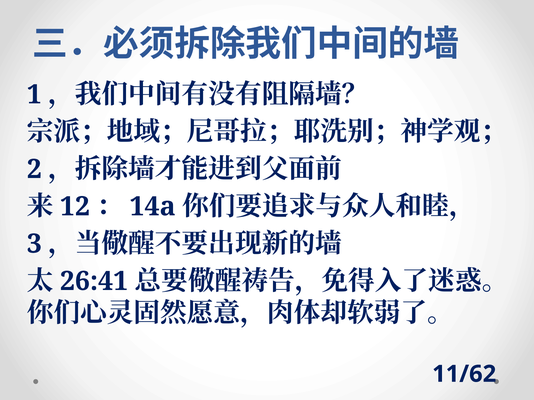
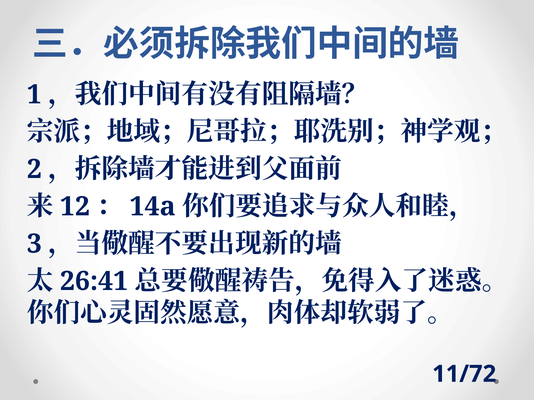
11/62: 11/62 -> 11/72 (464, 374)
